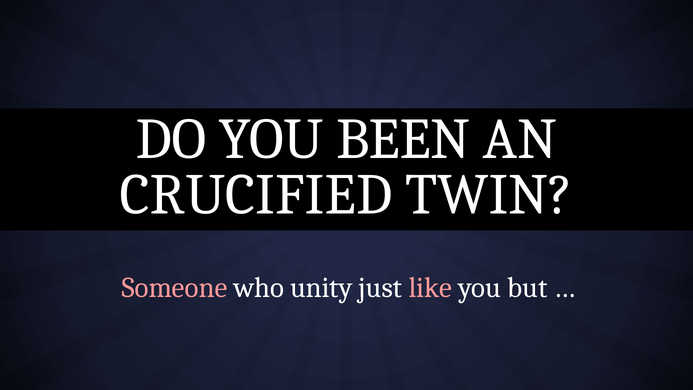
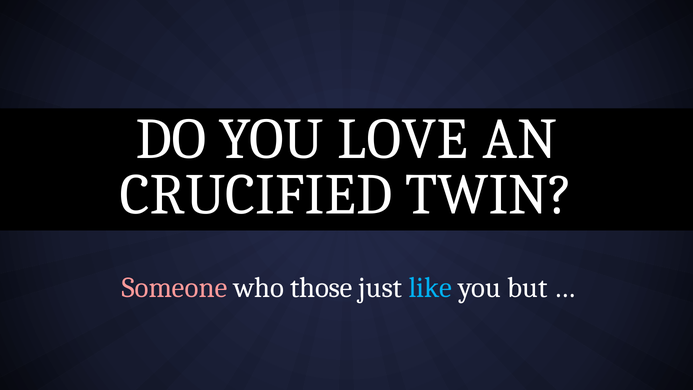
BEEN: BEEN -> LOVE (403, 139)
unity: unity -> those (321, 287)
like colour: pink -> light blue (430, 287)
